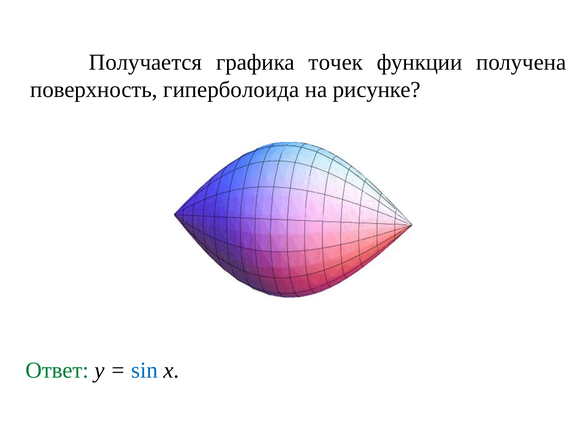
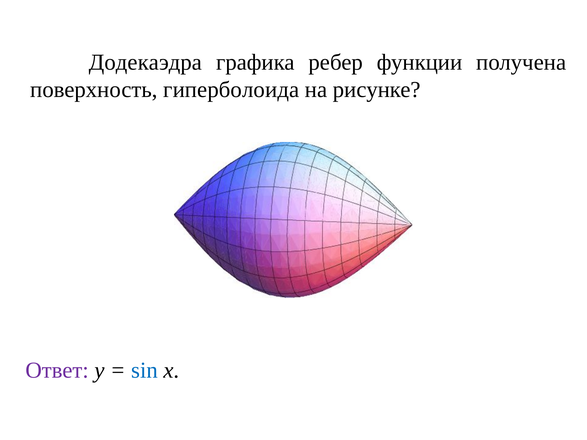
Получается: Получается -> Додекаэдра (145, 62)
точек: точек -> ребер (336, 62)
Ответ colour: green -> purple (57, 370)
